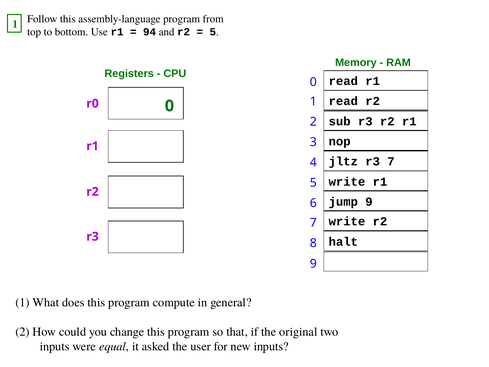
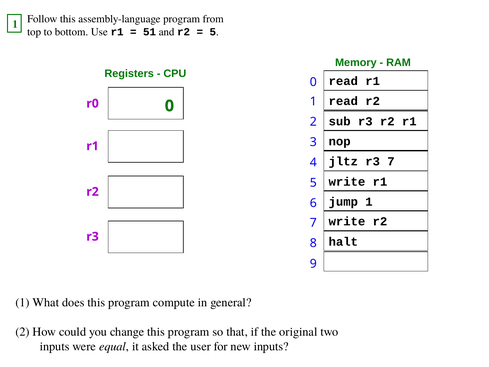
94: 94 -> 51 (150, 32)
jump 9: 9 -> 1 (369, 202)
